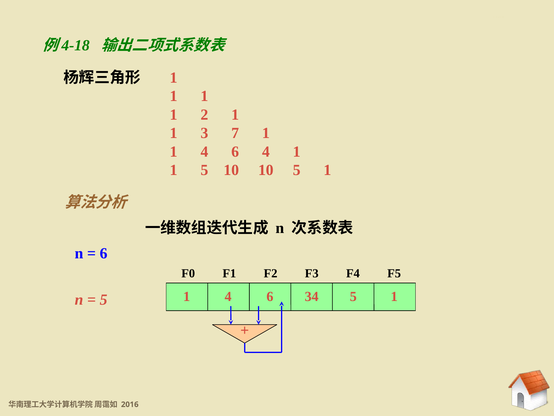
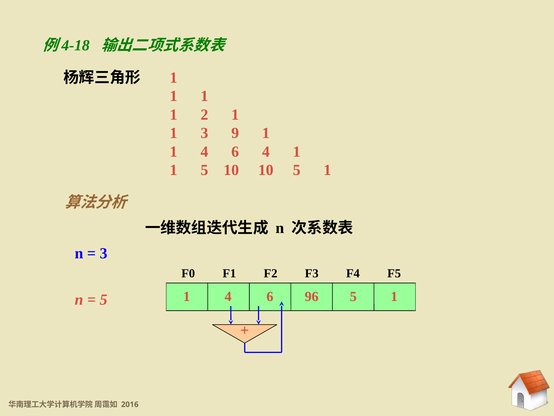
7: 7 -> 9 (235, 133)
6: 6 -> 3 (104, 253)
34: 34 -> 96 (312, 296)
